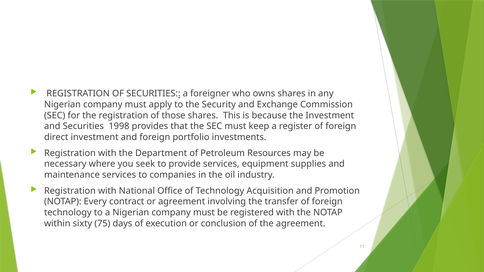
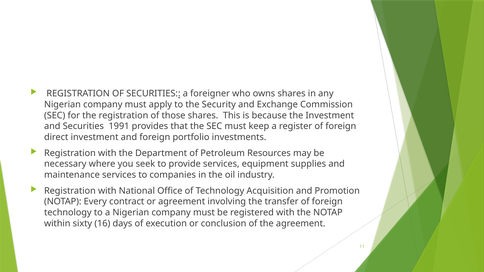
1998: 1998 -> 1991 (119, 126)
75: 75 -> 16 (102, 224)
